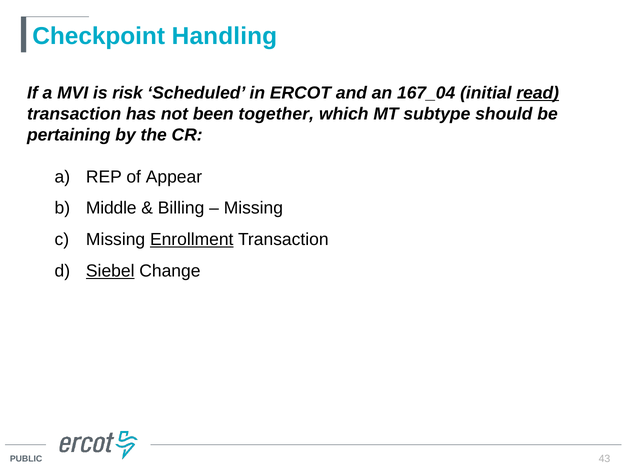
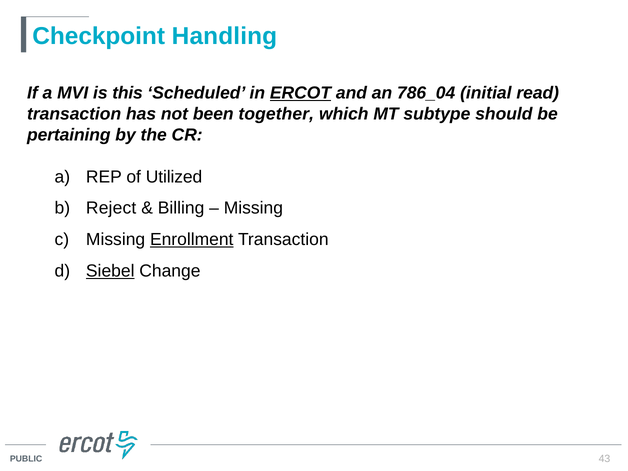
risk: risk -> this (128, 93)
ERCOT underline: none -> present (300, 93)
167_04: 167_04 -> 786_04 (426, 93)
read underline: present -> none (538, 93)
Appear: Appear -> Utilized (174, 177)
Middle: Middle -> Reject (111, 208)
